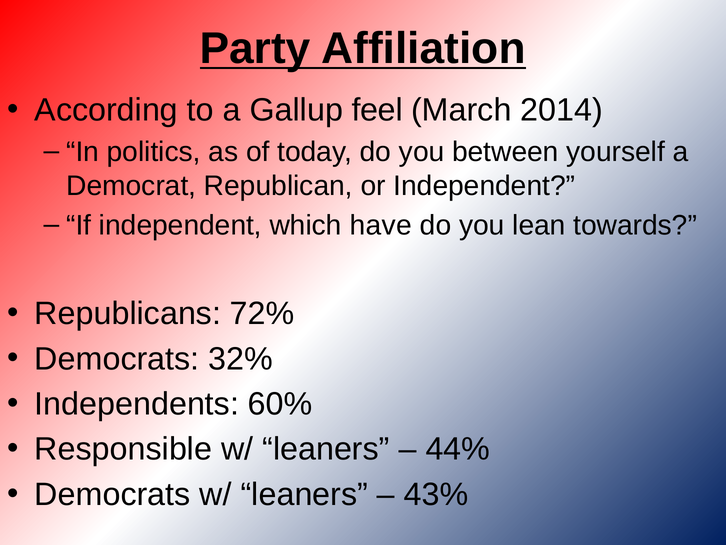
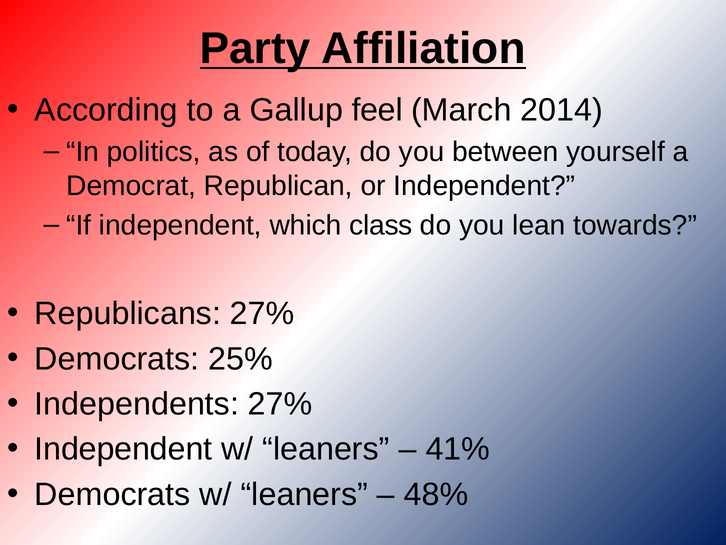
have: have -> class (381, 225)
Republicans 72%: 72% -> 27% (262, 313)
32%: 32% -> 25% (241, 359)
Independents 60%: 60% -> 27% (280, 404)
Responsible: Responsible -> Independent (123, 449)
44%: 44% -> 41% (458, 449)
43%: 43% -> 48% (436, 494)
